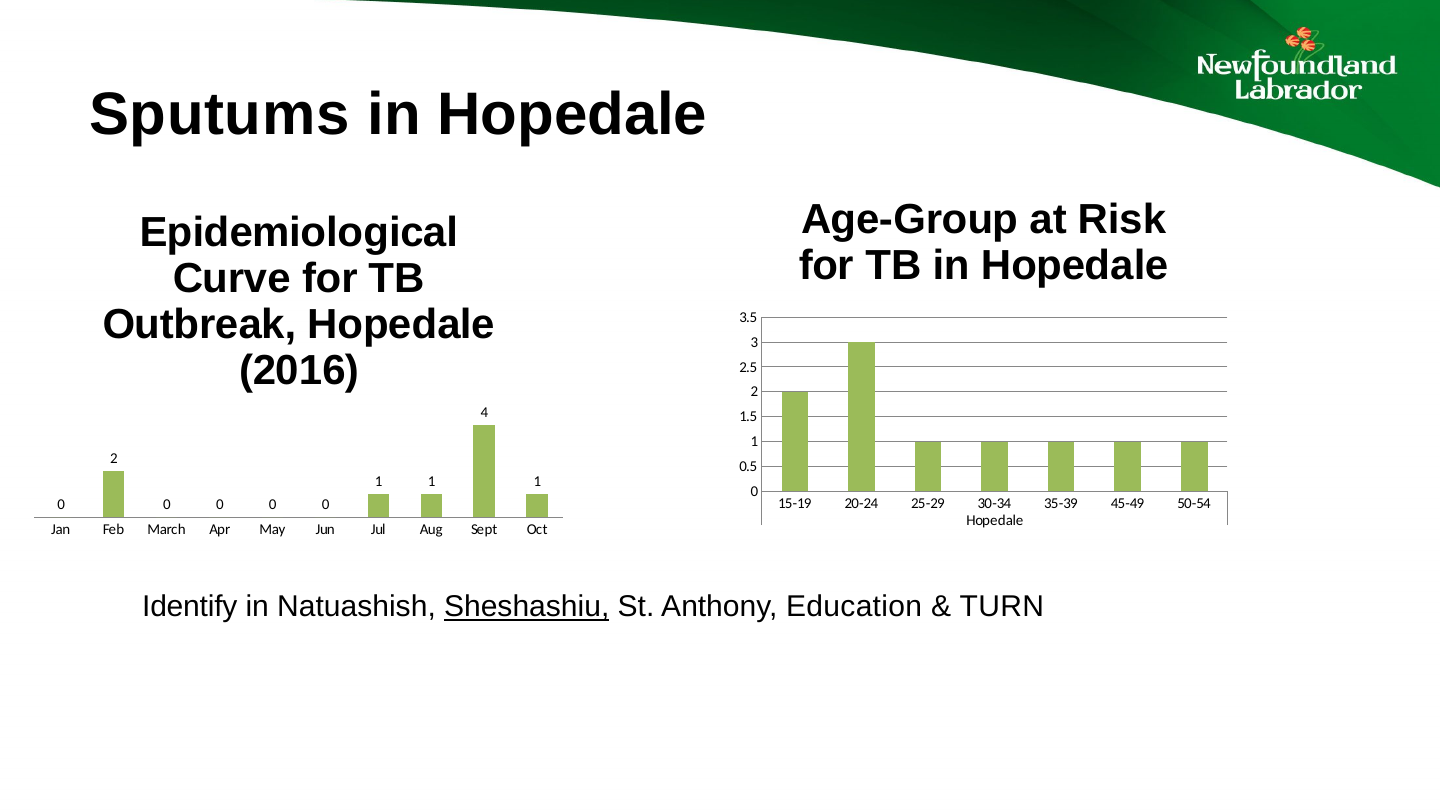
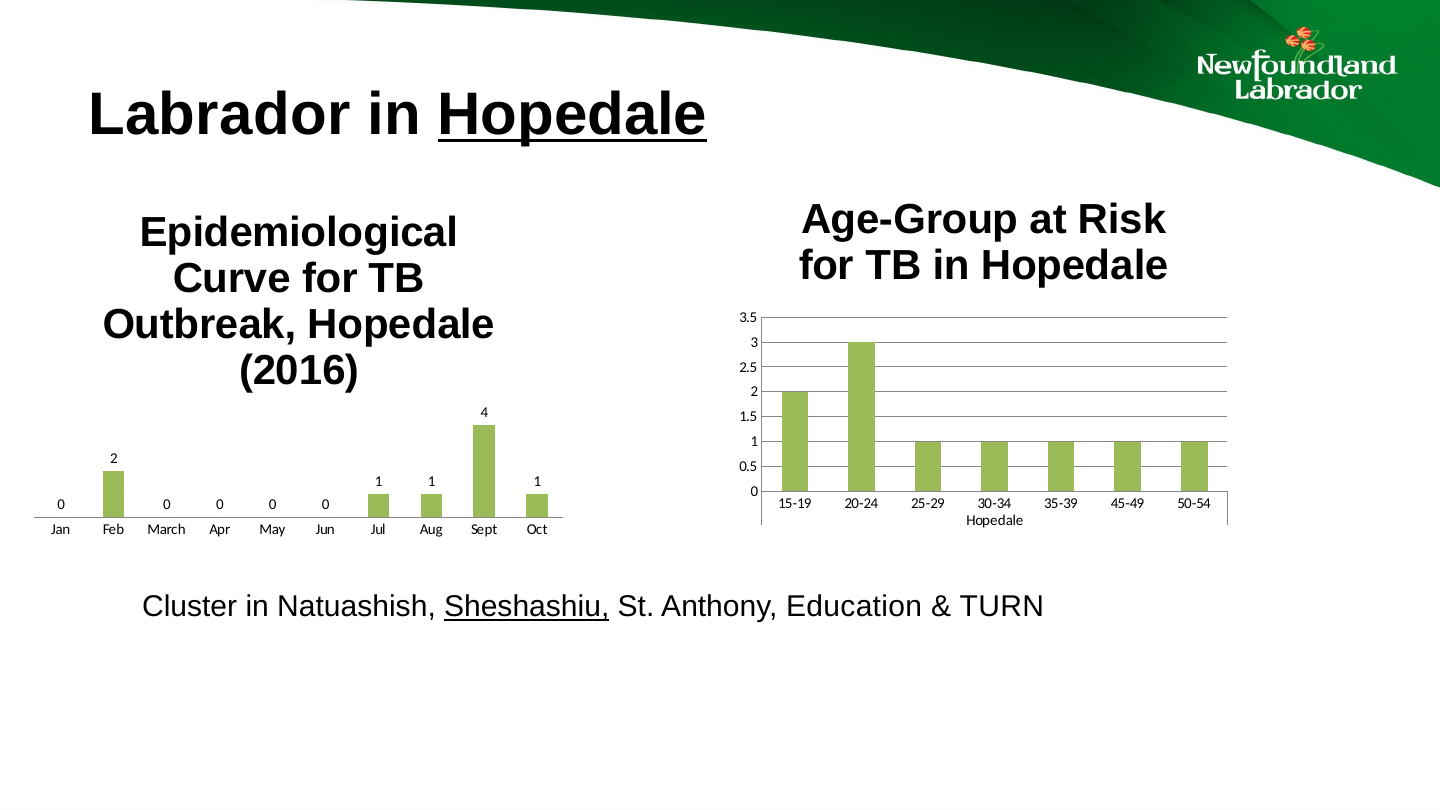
Sputums: Sputums -> Labrador (219, 115)
Hopedale underline: none -> present (572, 115)
Identify: Identify -> Cluster (190, 607)
